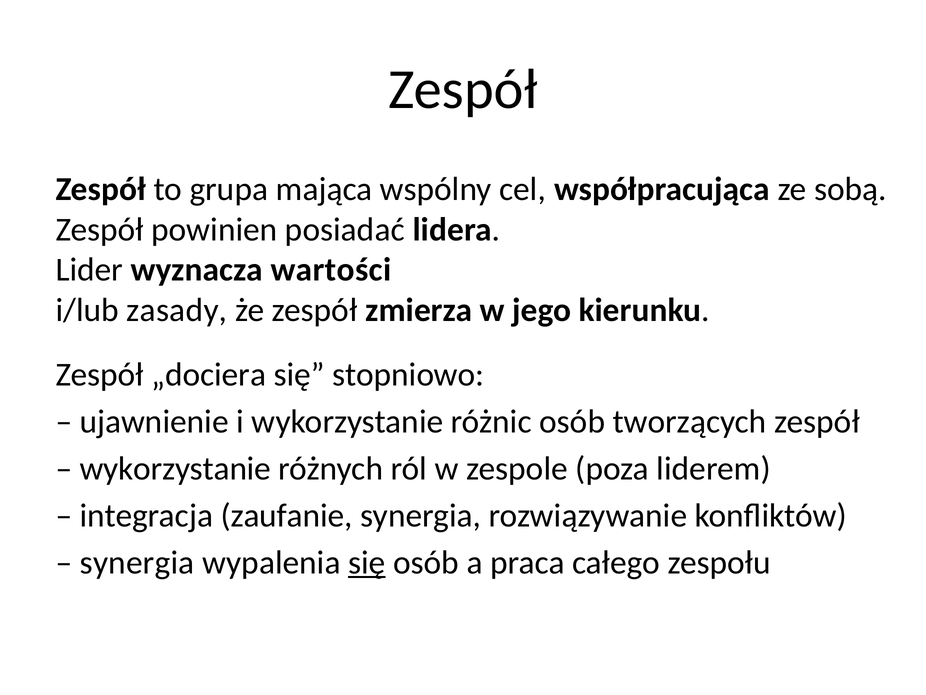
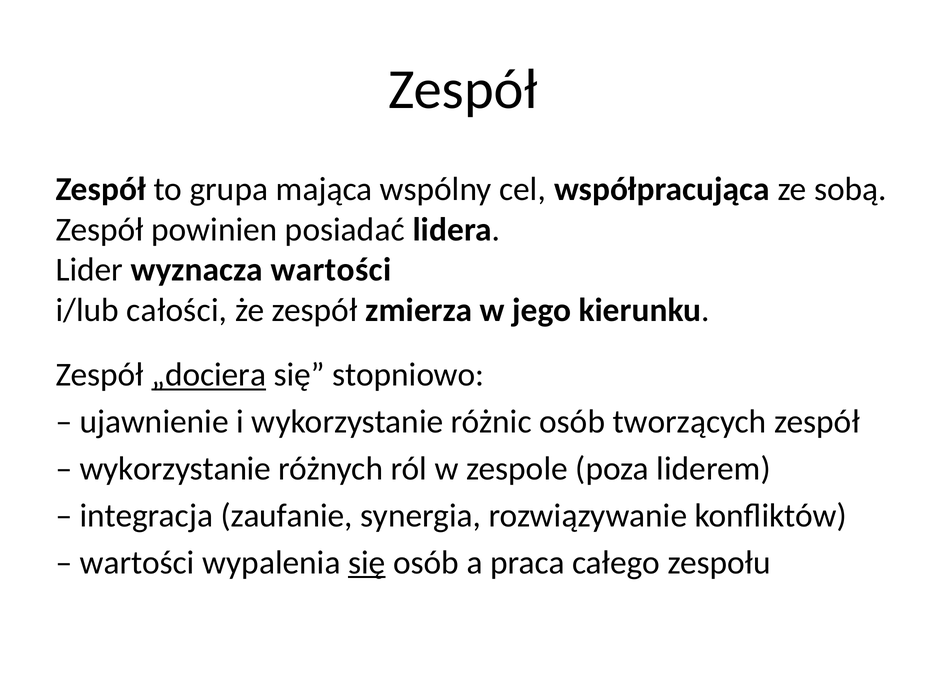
zasady: zasady -> całości (177, 310)
„dociera underline: none -> present (209, 375)
synergia: synergia -> wartości (137, 562)
